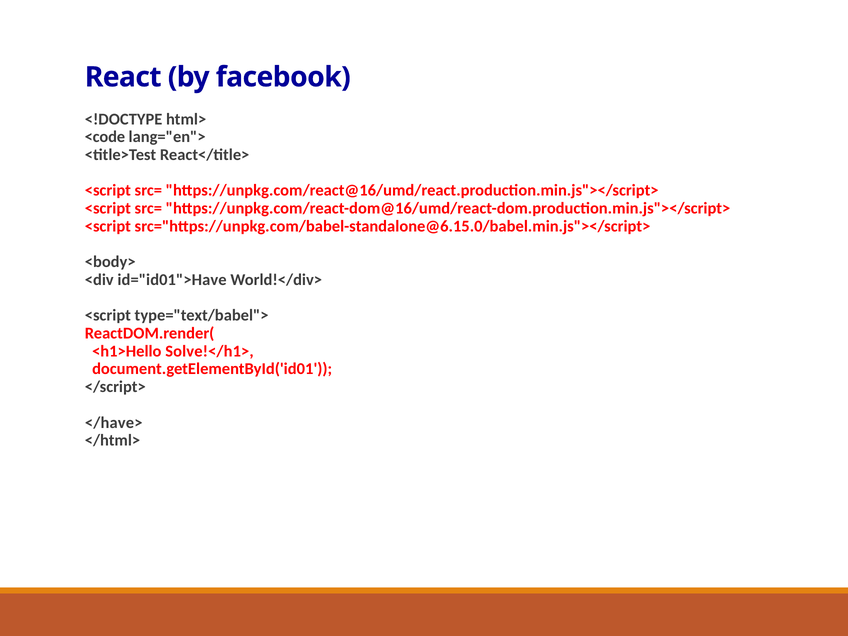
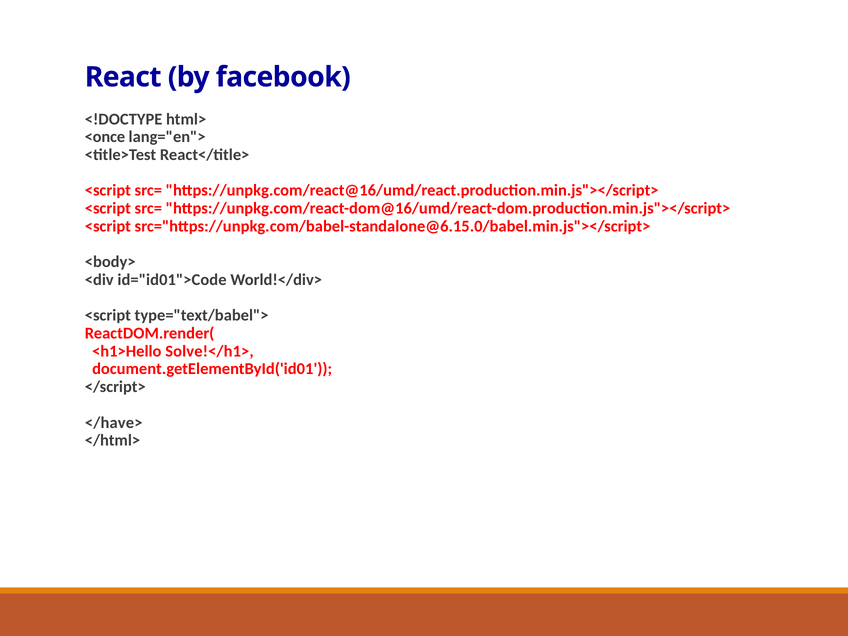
<code: <code -> <once (105, 137)
id="id01">Have: id="id01">Have -> id="id01">Code (172, 280)
